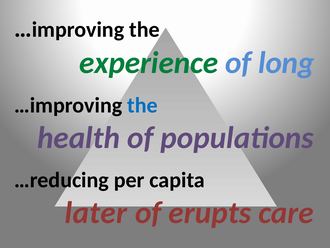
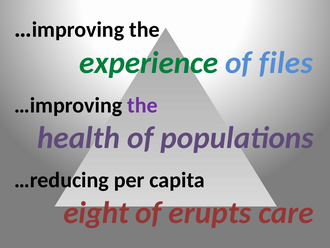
long: long -> files (286, 63)
the colour: blue -> purple (142, 105)
later: later -> eight (96, 212)
